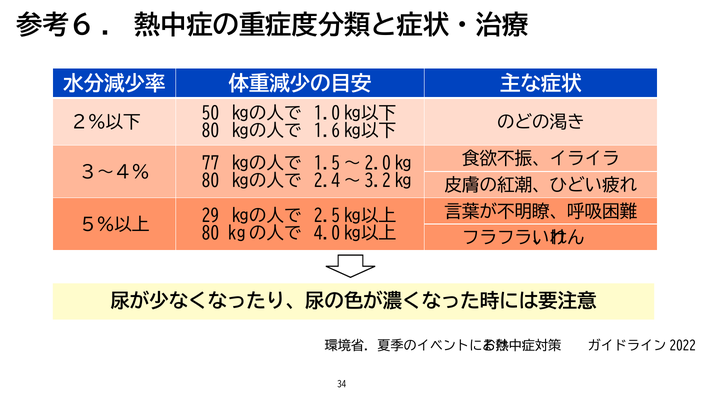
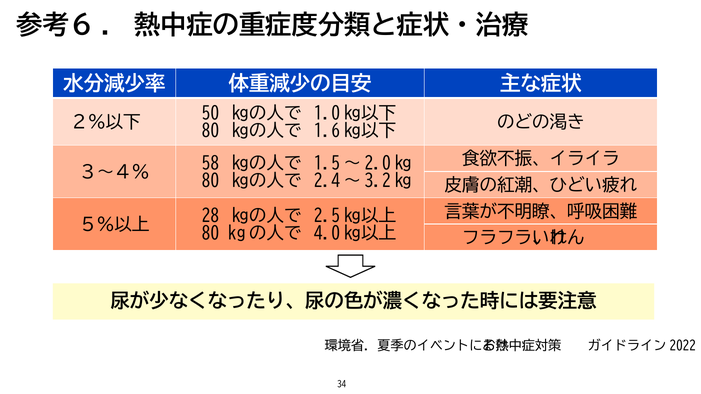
77: 77 -> 58 (210, 164)
29: 29 -> 28 (210, 216)
